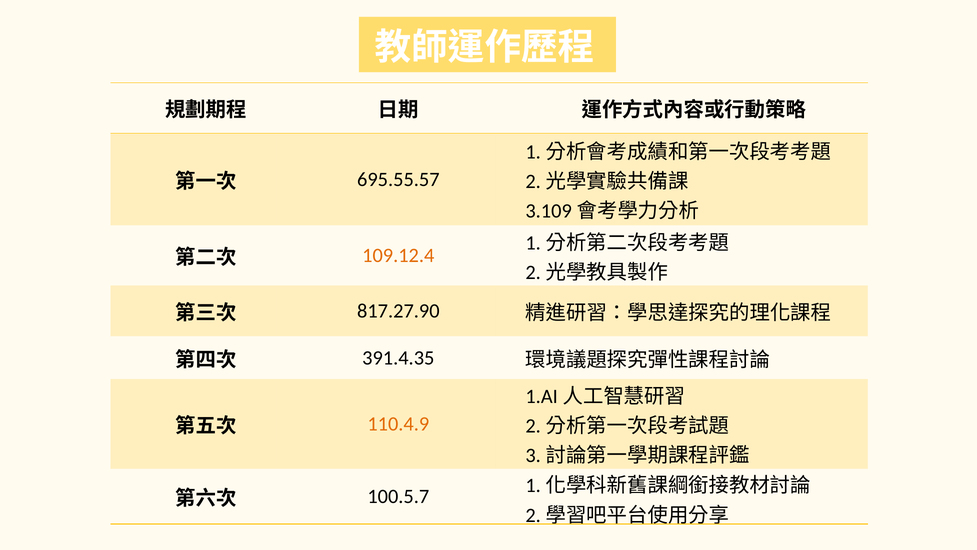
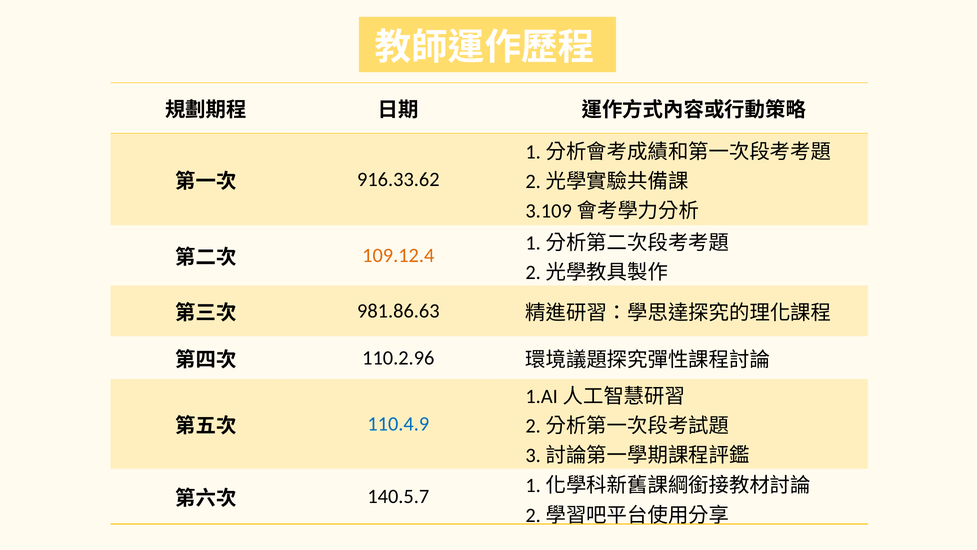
695.55.57: 695.55.57 -> 916.33.62 (398, 179)
817.27.90: 817.27.90 -> 981.86.63 (398, 311)
391.4.35: 391.4.35 -> 110.2.96 (398, 358)
110.4.9 colour: orange -> blue (398, 424)
100.5.7: 100.5.7 -> 140.5.7 (398, 496)
